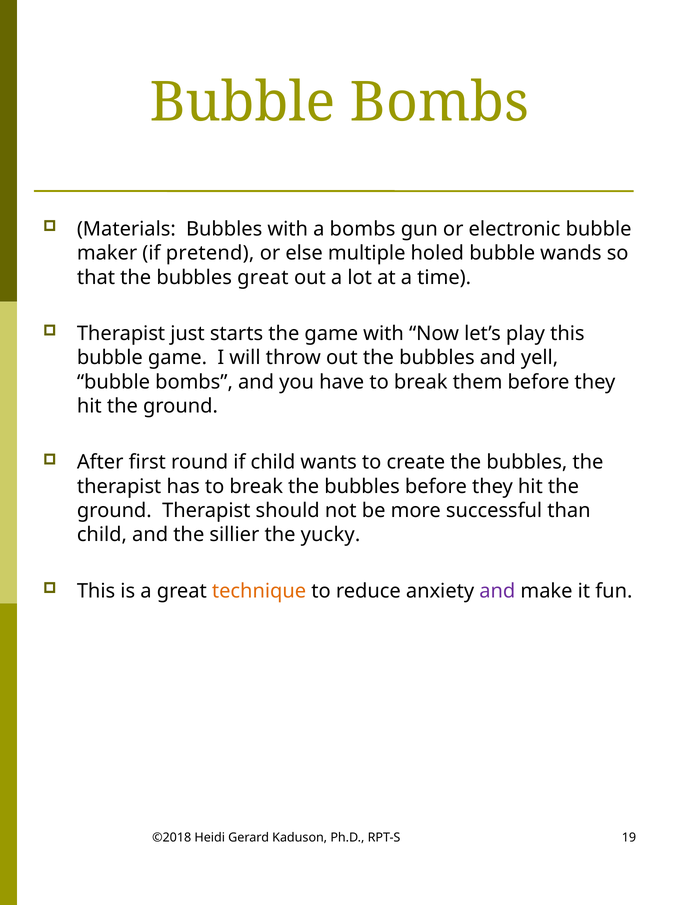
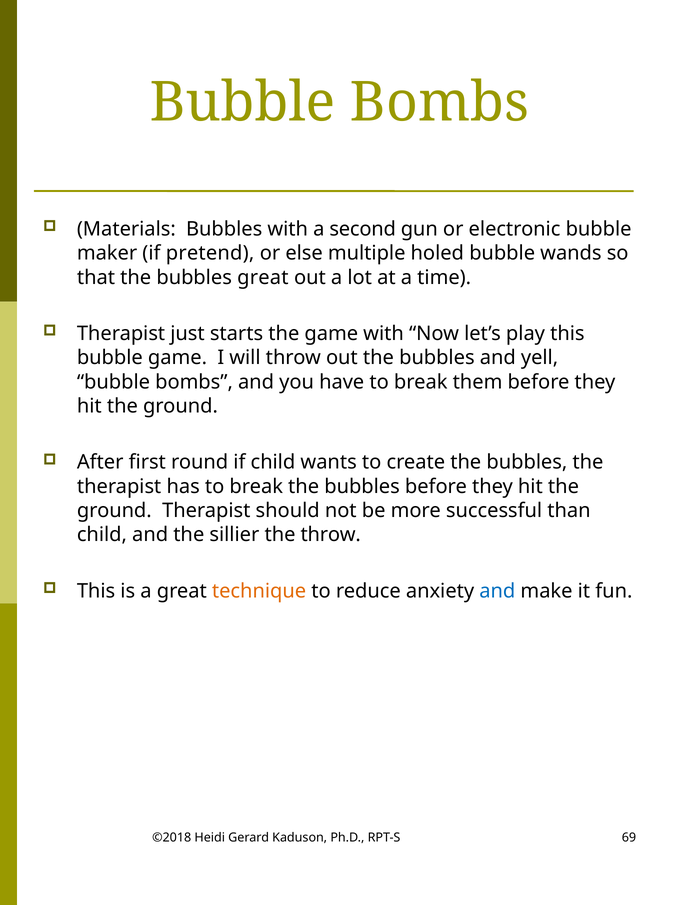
a bombs: bombs -> second (363, 229)
the yucky: yucky -> throw (331, 535)
and colour: purple -> blue (497, 591)
19: 19 -> 69 (629, 838)
